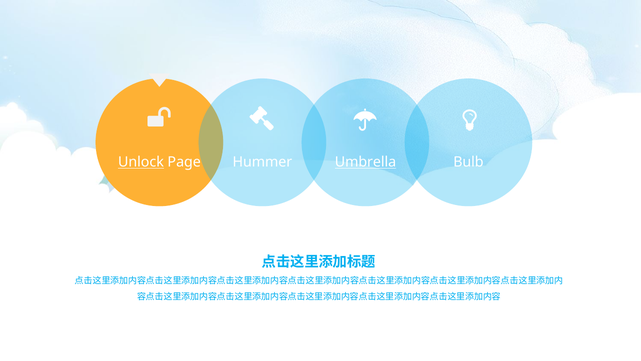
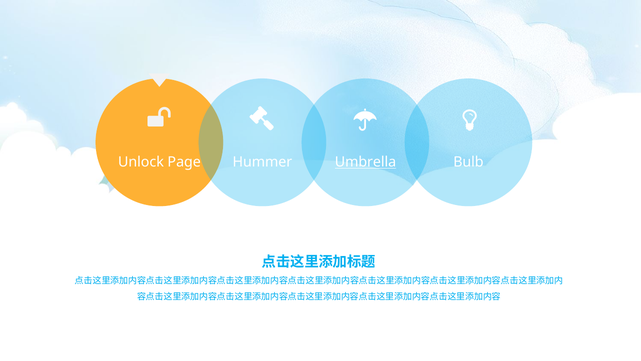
Unlock underline: present -> none (141, 162)
